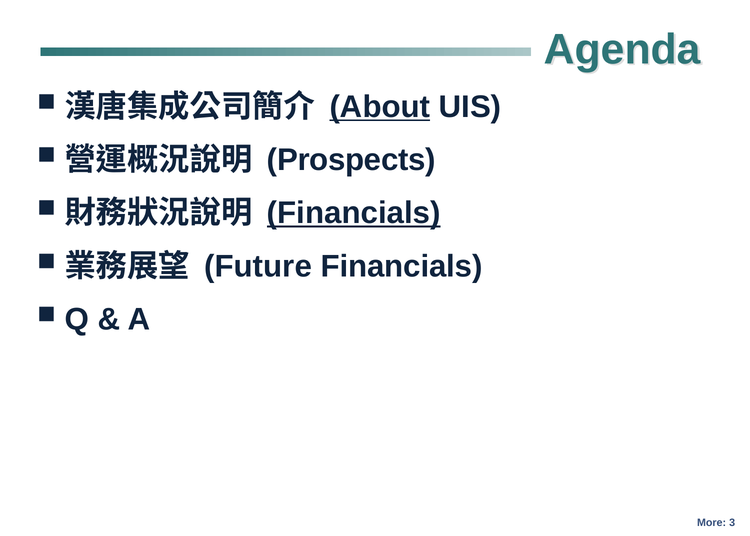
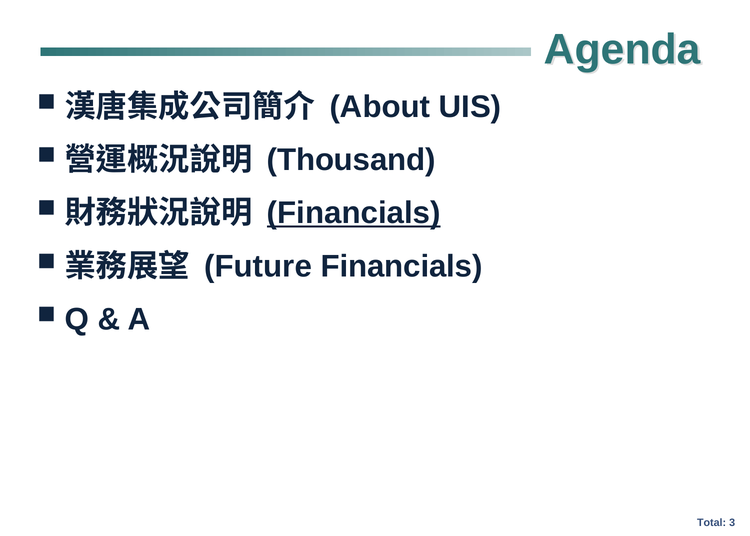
About underline: present -> none (380, 107)
Prospects: Prospects -> Thousand (351, 160)
More: More -> Total (712, 522)
